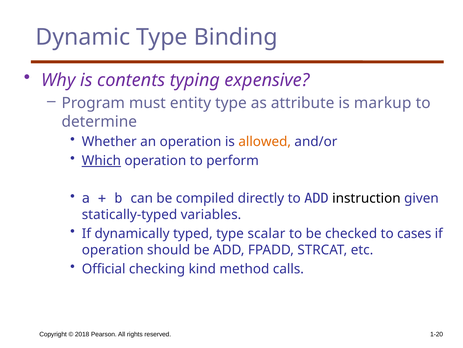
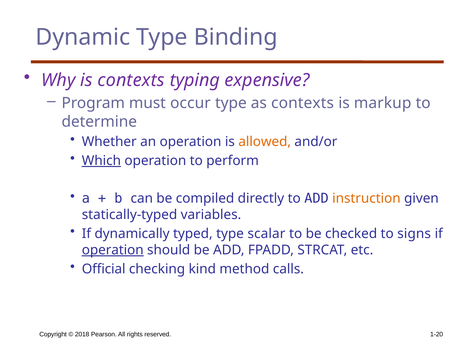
is contents: contents -> contexts (131, 80)
entity: entity -> occur (190, 103)
as attribute: attribute -> contexts (303, 103)
instruction colour: black -> orange (366, 198)
cases: cases -> signs (414, 233)
operation underline: none -> present (113, 249)
